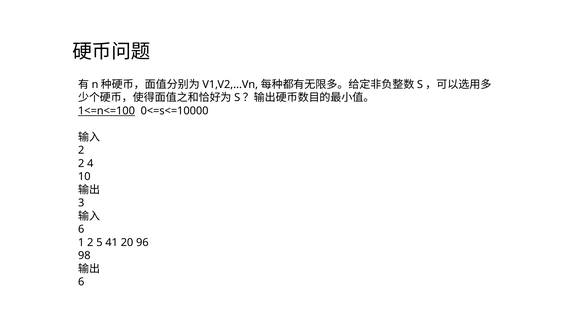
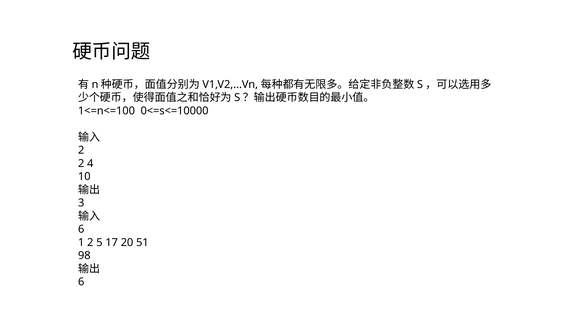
1<=n<=100 underline: present -> none (107, 111)
41: 41 -> 17 (112, 242)
96: 96 -> 51 (142, 242)
